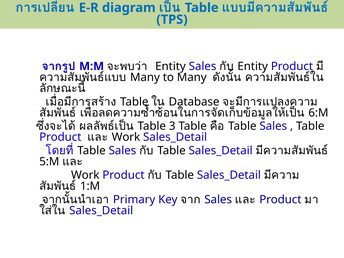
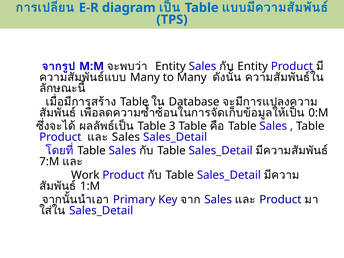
6:M: 6:M -> 0:M (318, 113)
Work: Work -> Sales (126, 137)
5:M: 5:M -> 7:M (49, 162)
